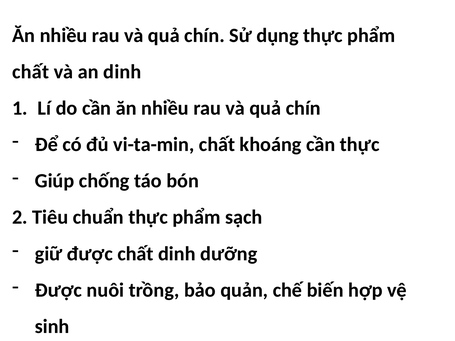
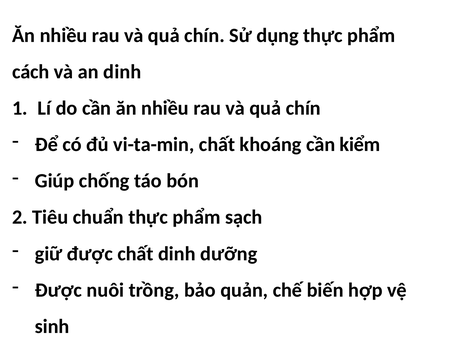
chất: chất -> cách (31, 72)
cần thực: thực -> kiểm (360, 145)
